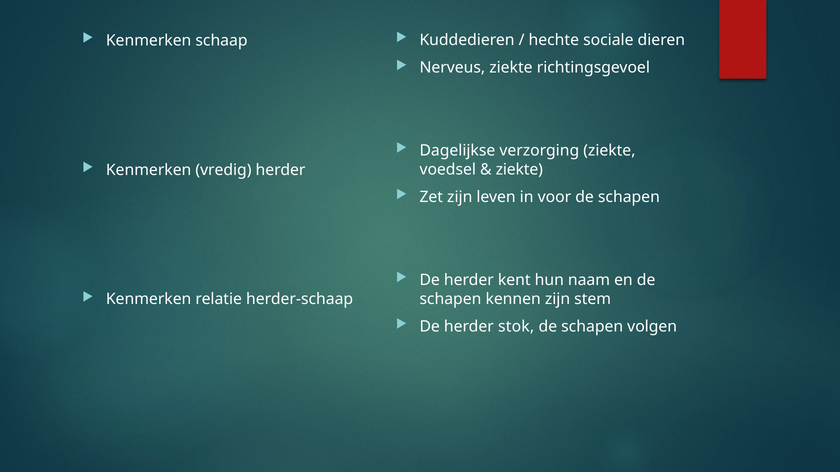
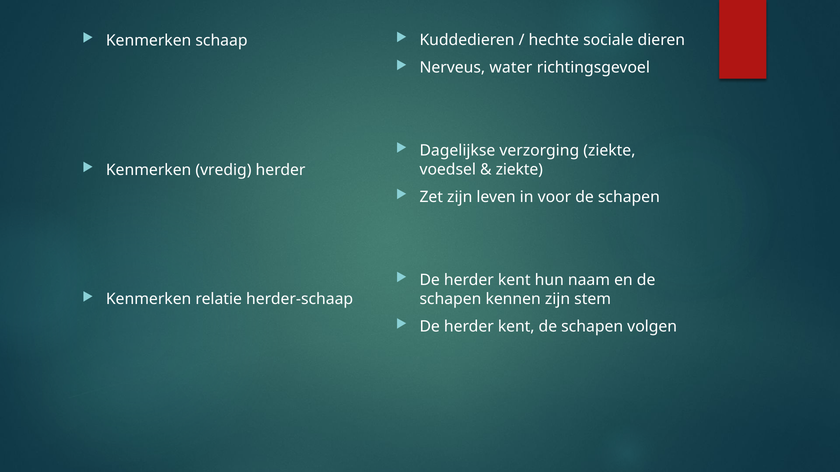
Nerveus ziekte: ziekte -> water (511, 68)
stok: stok -> kent (516, 327)
